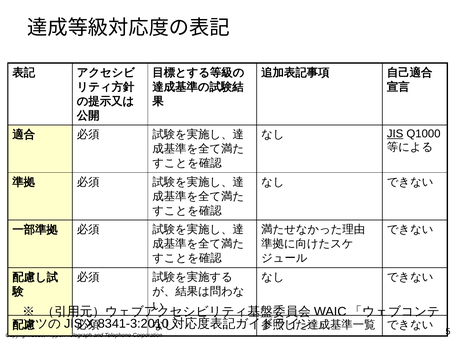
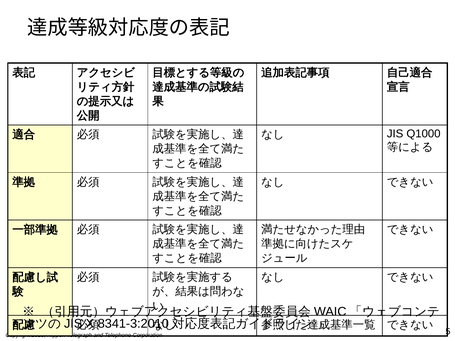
JIS underline: present -> none (395, 134)
